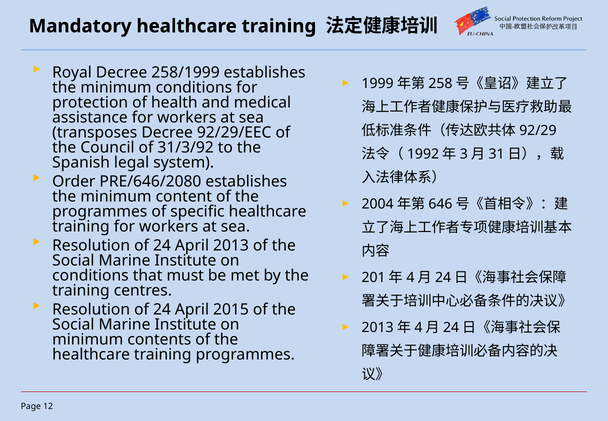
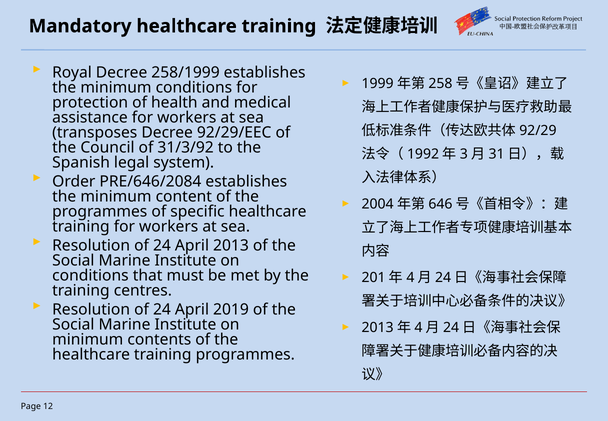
PRE/646/2080: PRE/646/2080 -> PRE/646/2084 (150, 182)
2015: 2015 -> 2019 (231, 309)
